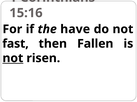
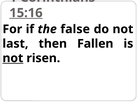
15:16 underline: none -> present (26, 13)
have: have -> false (75, 29)
fast: fast -> last (15, 44)
